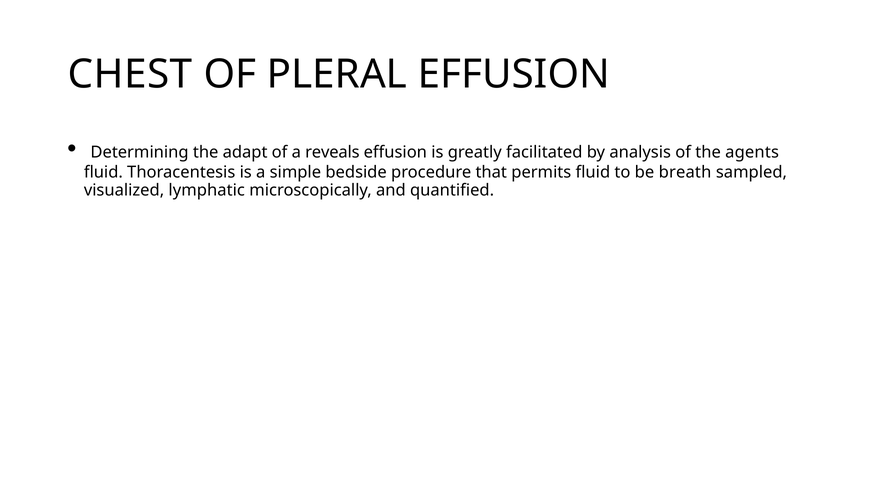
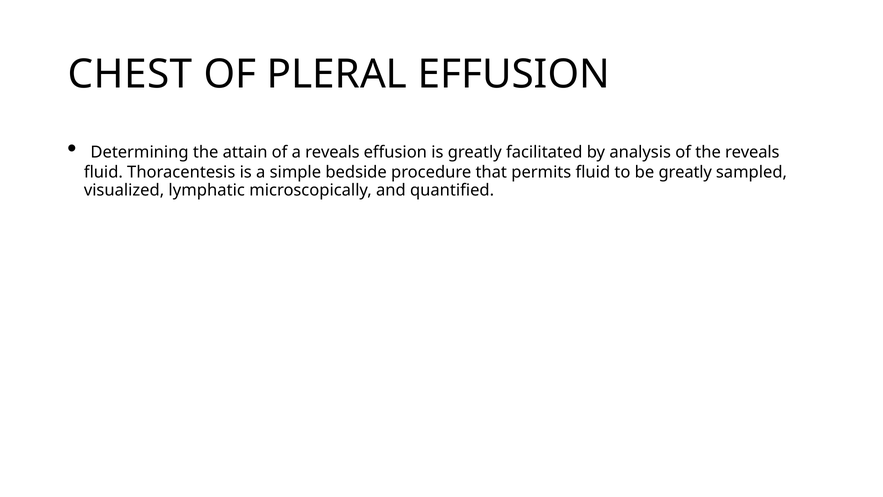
adapt: adapt -> attain (245, 152)
the agents: agents -> reveals (752, 152)
be breath: breath -> greatly (685, 172)
